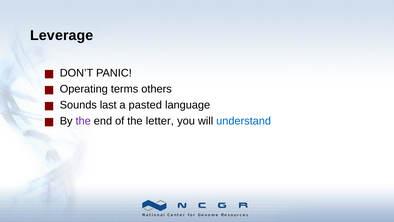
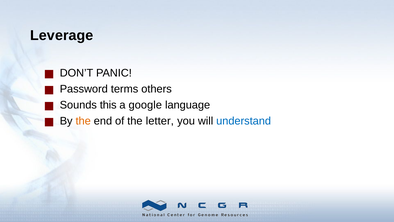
Operating: Operating -> Password (84, 89)
last: last -> this (108, 105)
pasted: pasted -> google (145, 105)
the colour: purple -> orange (83, 121)
